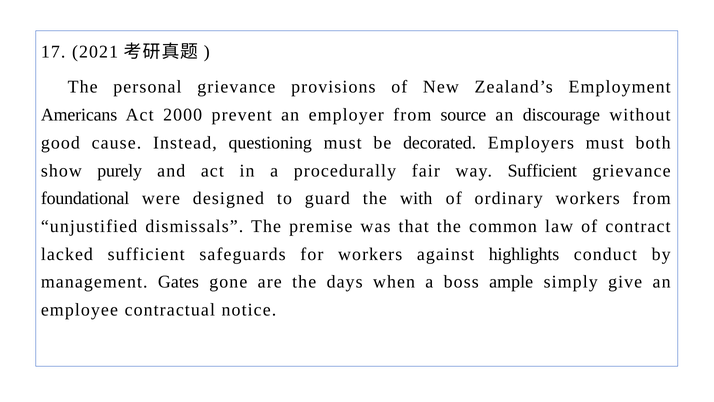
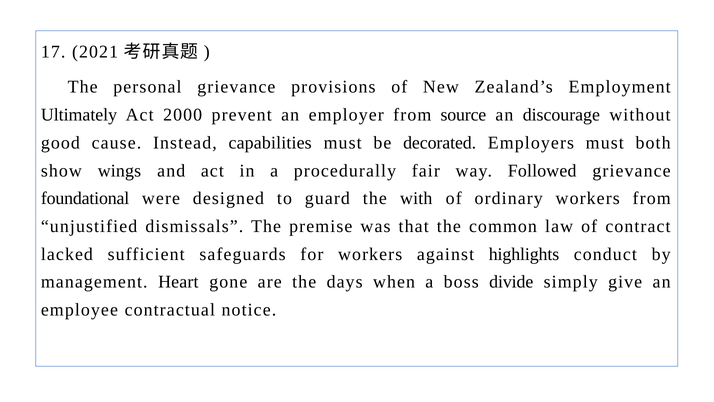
Americans: Americans -> Ultimately (79, 115)
questioning: questioning -> capabilities (270, 143)
purely: purely -> wings (119, 171)
way Sufficient: Sufficient -> Followed (542, 171)
Gates: Gates -> Heart (178, 282)
ample: ample -> divide (511, 282)
